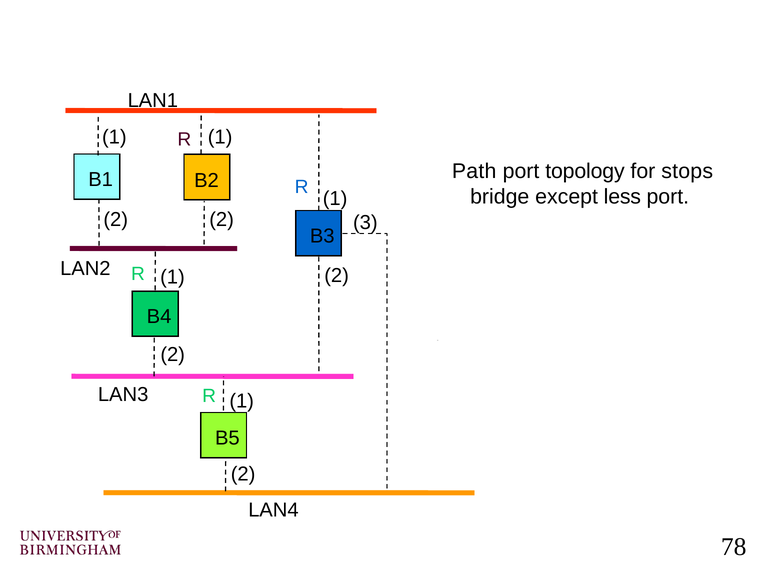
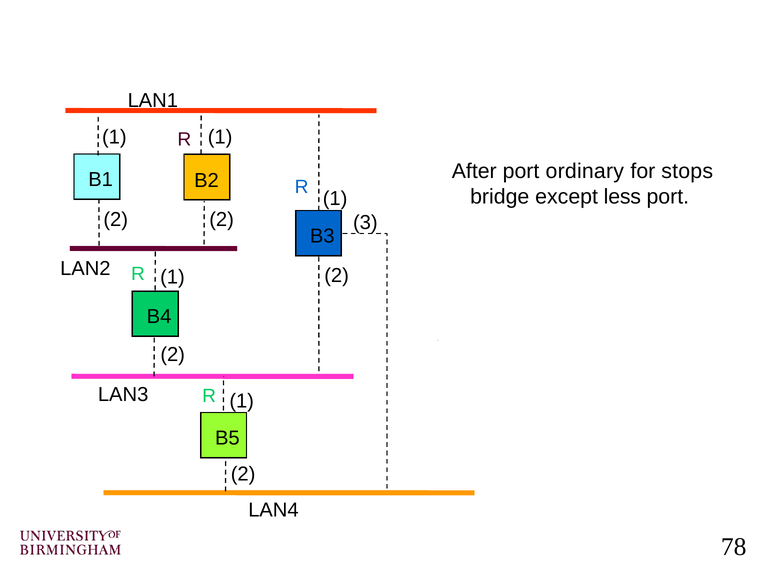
Path: Path -> After (474, 171)
topology: topology -> ordinary (585, 171)
